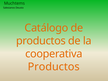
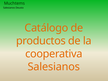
Productos: Productos -> Salesianos (54, 67)
